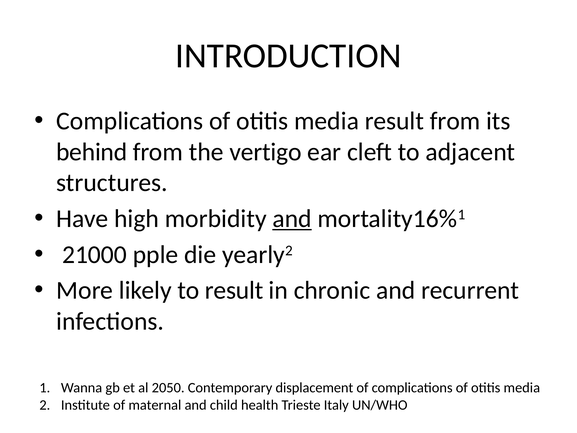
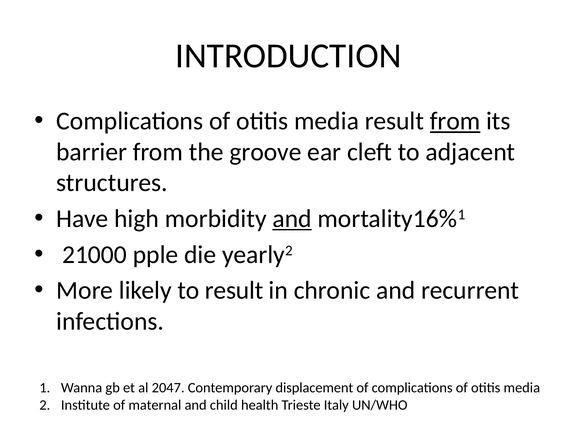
from underline: none -> present (455, 121)
behind: behind -> barrier (92, 152)
vertigo: vertigo -> groove (265, 152)
2050: 2050 -> 2047 (168, 388)
